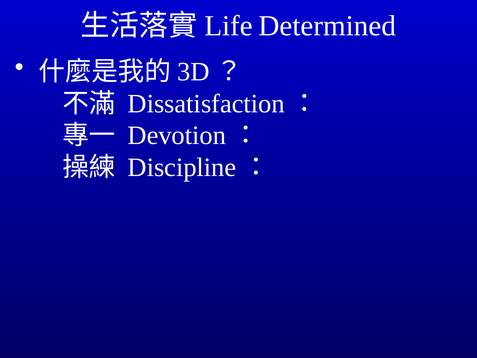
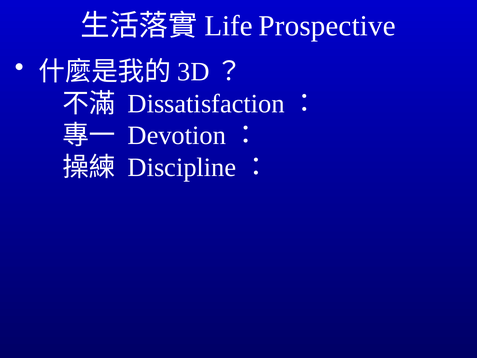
Determined: Determined -> Prospective (327, 26)
